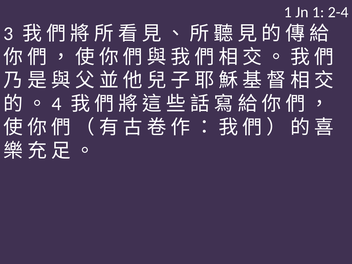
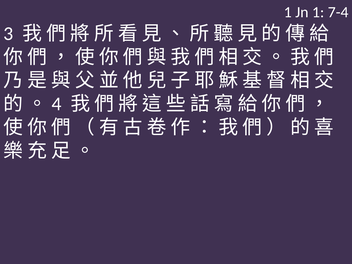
2-4: 2-4 -> 7-4 (338, 12)
